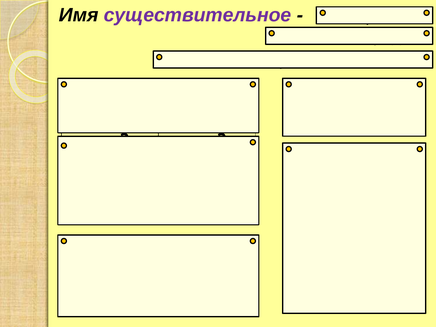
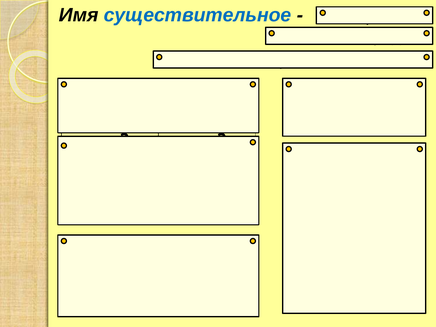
существительное colour: purple -> blue (198, 15)
